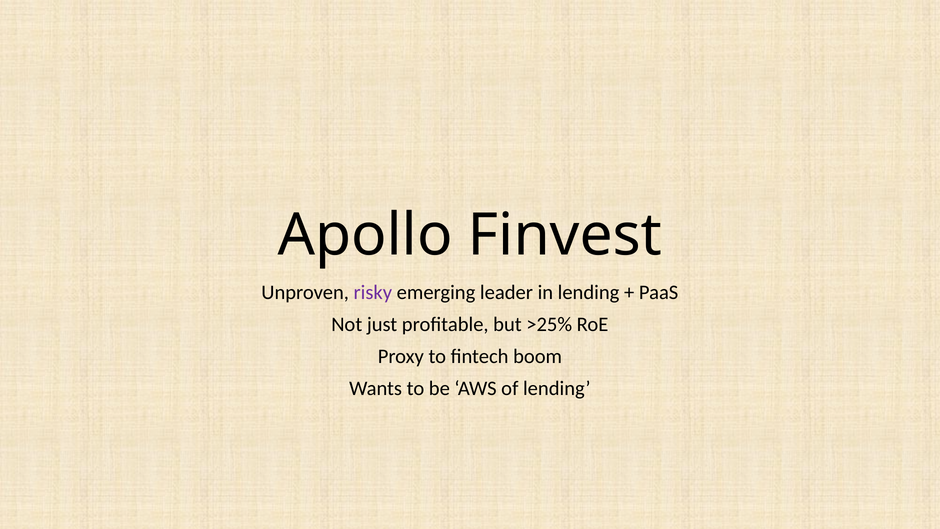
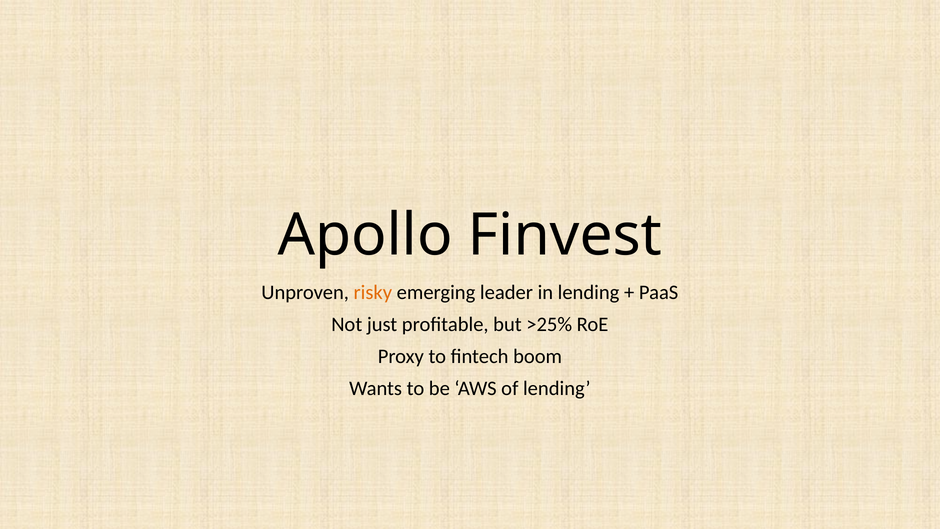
risky colour: purple -> orange (373, 292)
